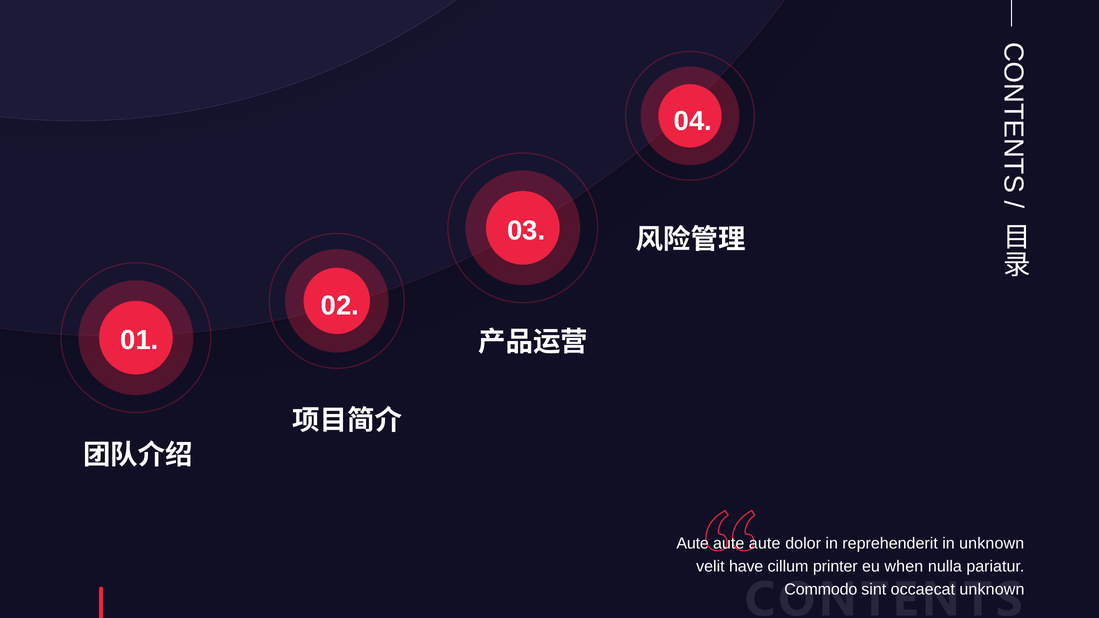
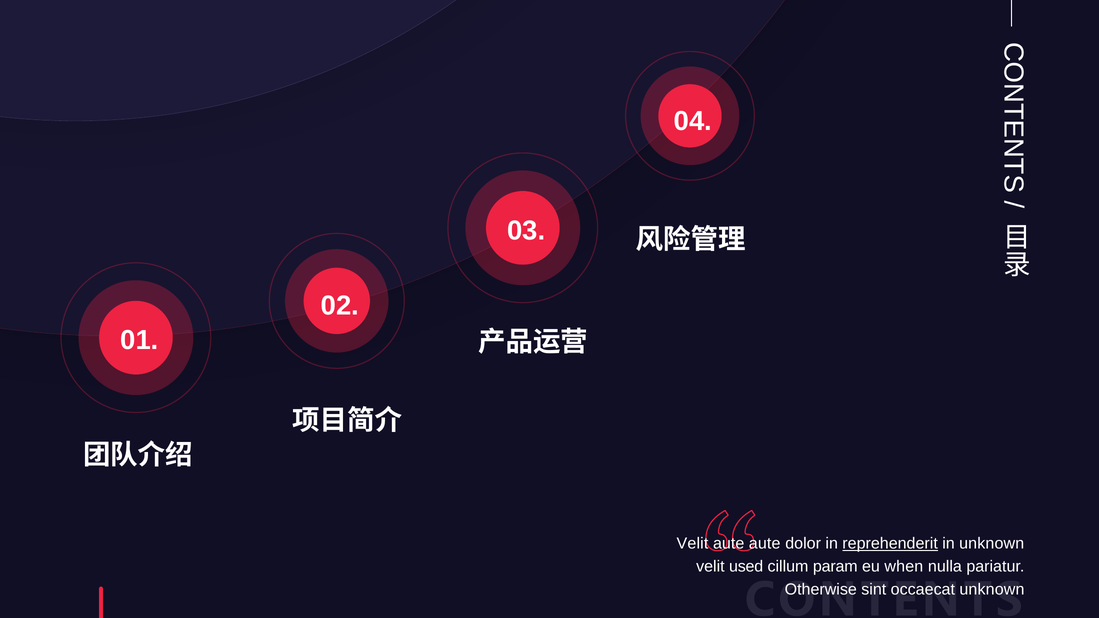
Aute: Aute -> Velit (693, 544)
reprehenderit underline: none -> present (890, 544)
have: have -> used (746, 567)
printer: printer -> param (835, 567)
Commodo: Commodo -> Otherwise (821, 590)
